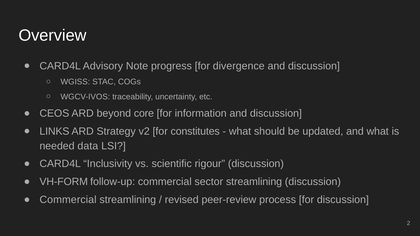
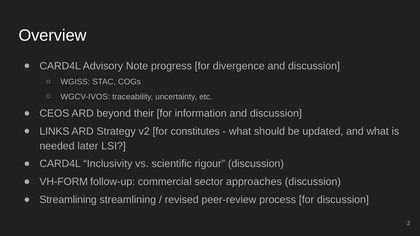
core: core -> their (144, 114)
data: data -> later (88, 146)
sector streamlining: streamlining -> approaches (254, 182)
Commercial: Commercial -> Streamlining (68, 200)
